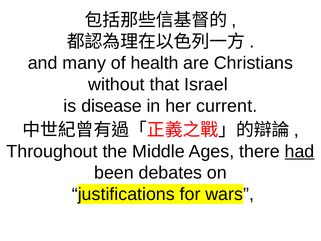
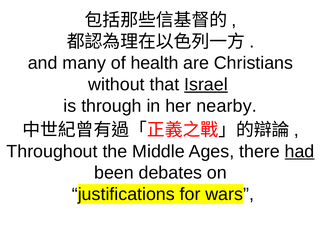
Israel underline: none -> present (206, 84)
disease: disease -> through (111, 106)
current: current -> nearby (227, 106)
